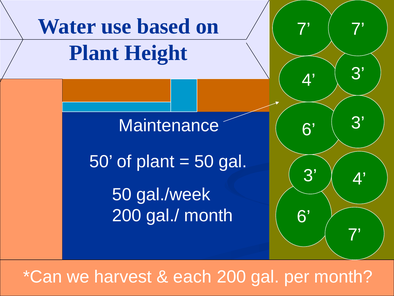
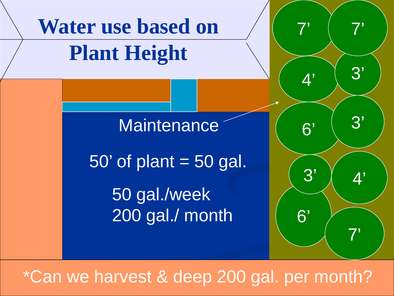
each: each -> deep (193, 276)
